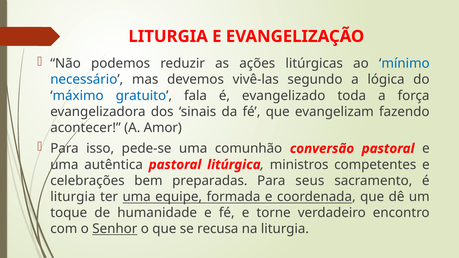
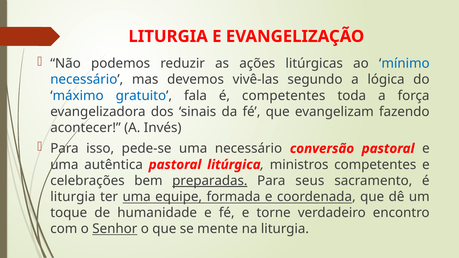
é evangelizado: evangelizado -> competentes (284, 96)
Amor: Amor -> Invés (163, 128)
uma comunhão: comunhão -> necessário (249, 149)
preparadas underline: none -> present (210, 181)
recusa: recusa -> mente (218, 229)
